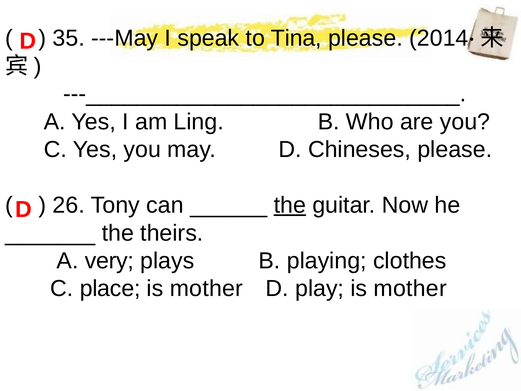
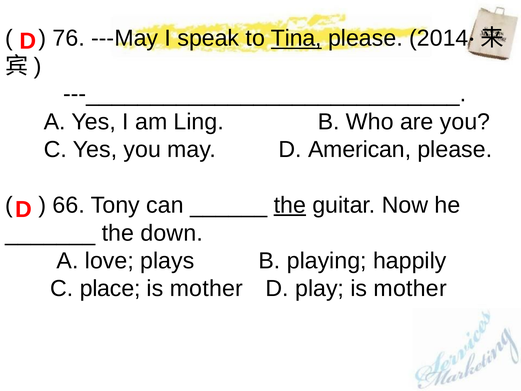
35: 35 -> 76 (69, 38)
Tina underline: none -> present (296, 38)
Chineses: Chineses -> American (360, 149)
26: 26 -> 66 (69, 205)
theirs: theirs -> down (172, 233)
very: very -> love (109, 261)
clothes: clothes -> happily (410, 261)
